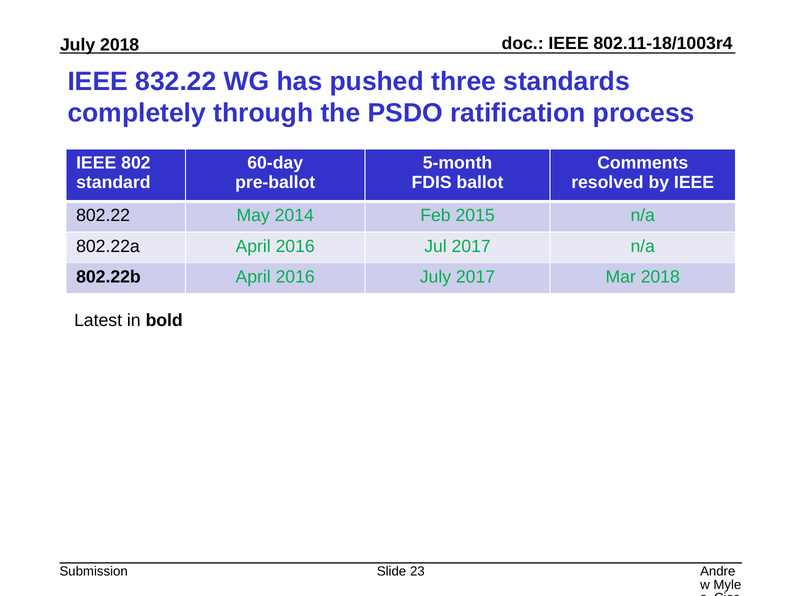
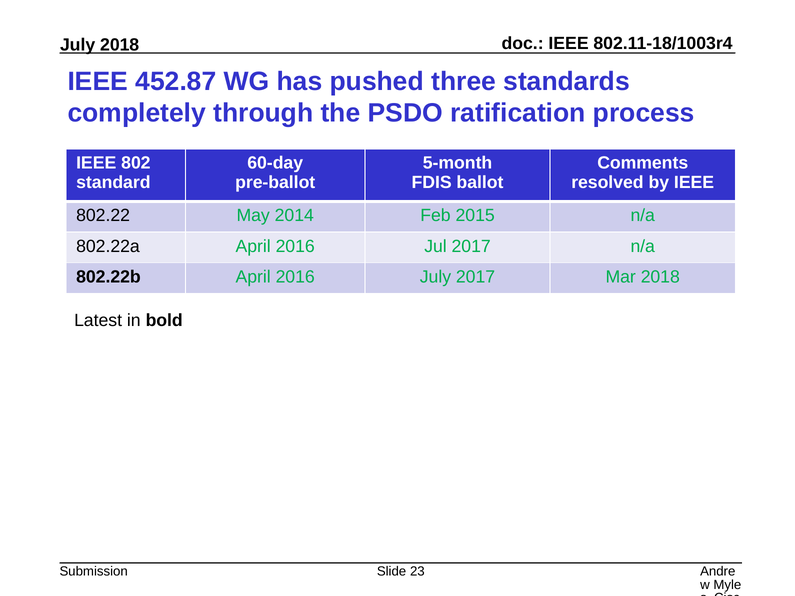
832.22: 832.22 -> 452.87 (176, 81)
